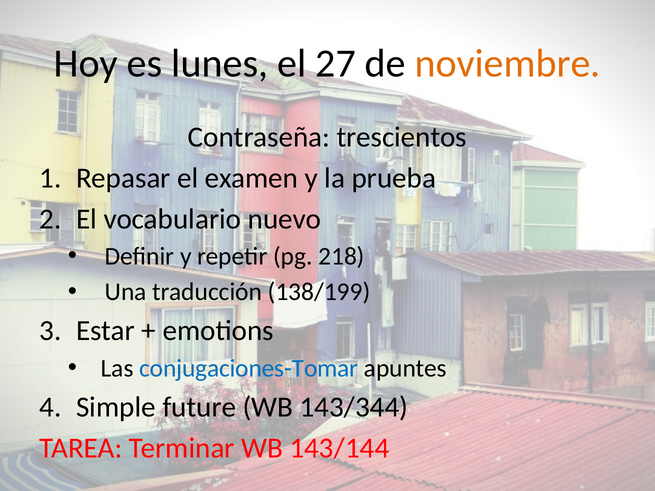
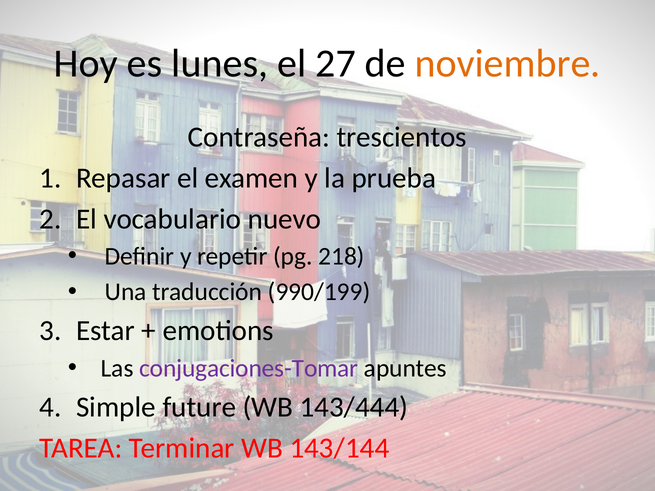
138/199: 138/199 -> 990/199 (319, 292)
conjugaciones-Tomar colour: blue -> purple (249, 369)
143/344: 143/344 -> 143/444 (354, 407)
